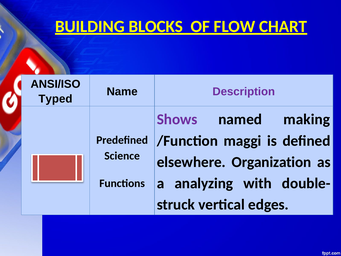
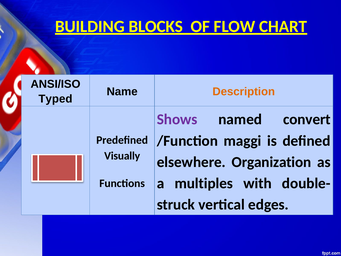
Description colour: purple -> orange (244, 91)
making: making -> convert (307, 119)
Science: Science -> Visually (122, 156)
analyzing: analyzing -> multiples (204, 183)
